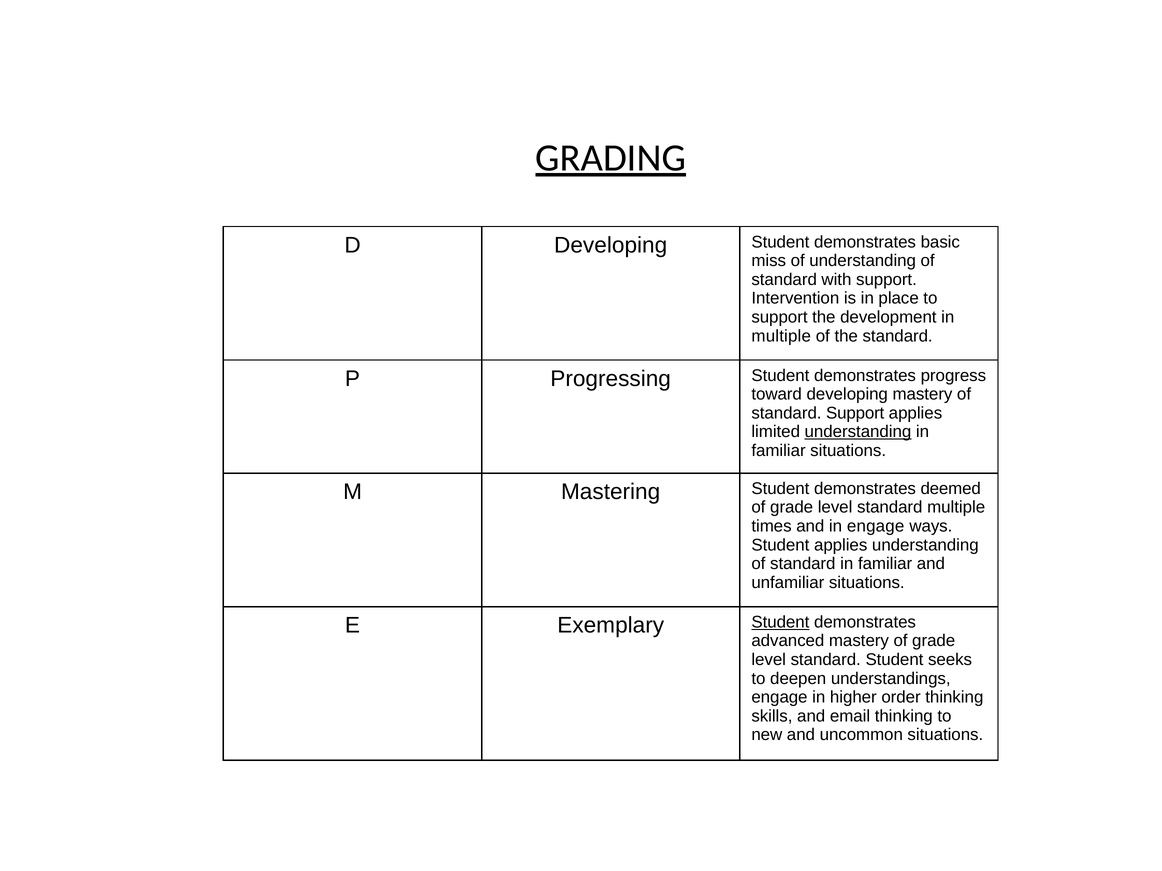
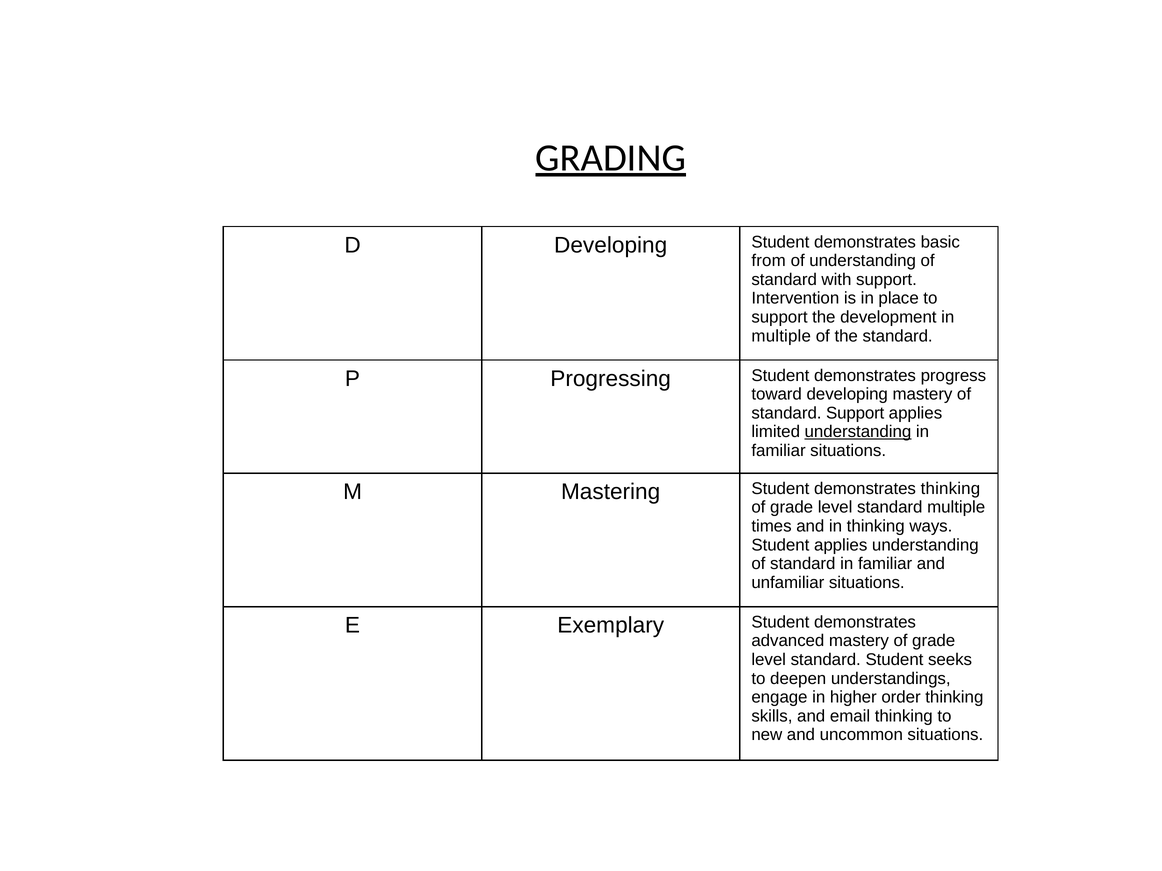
miss: miss -> from (769, 261)
demonstrates deemed: deemed -> thinking (950, 489)
in engage: engage -> thinking (876, 527)
Student underline: present -> none (780, 622)
